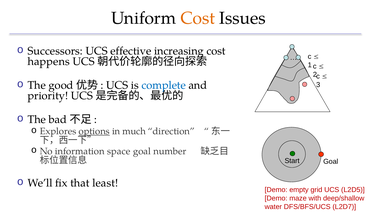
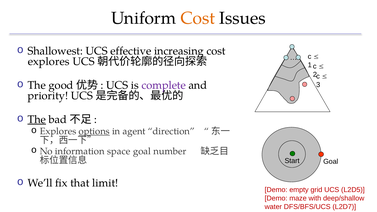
Successors: Successors -> Shallowest (55, 51)
happens: happens -> explores (49, 62)
complete colour: blue -> purple (164, 85)
The underline: none -> present (37, 120)
much: much -> agent (134, 131)
least: least -> limit (105, 183)
